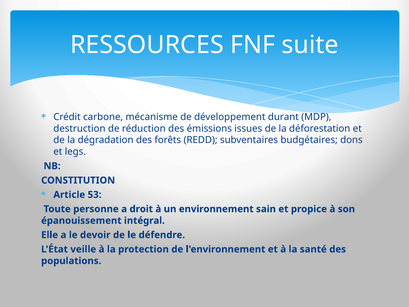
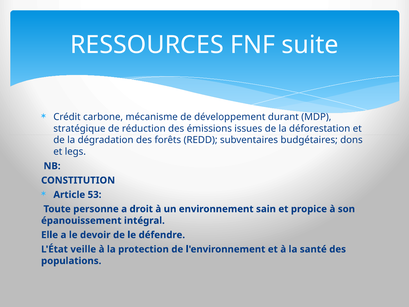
destruction: destruction -> stratégique (79, 128)
